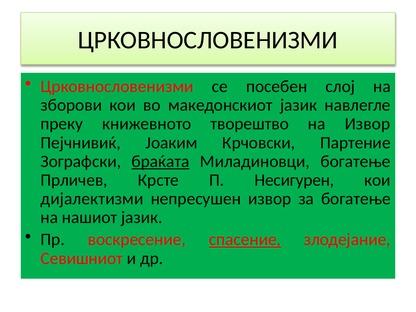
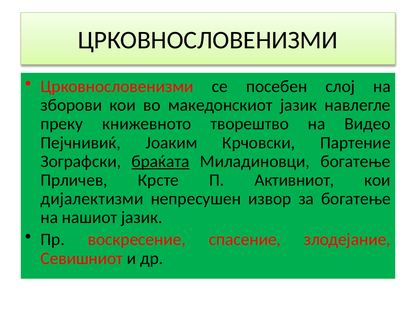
на Извор: Извор -> Видео (368, 124)
Несигурен: Несигурен -> Активниот (294, 180)
спасение underline: present -> none (245, 240)
